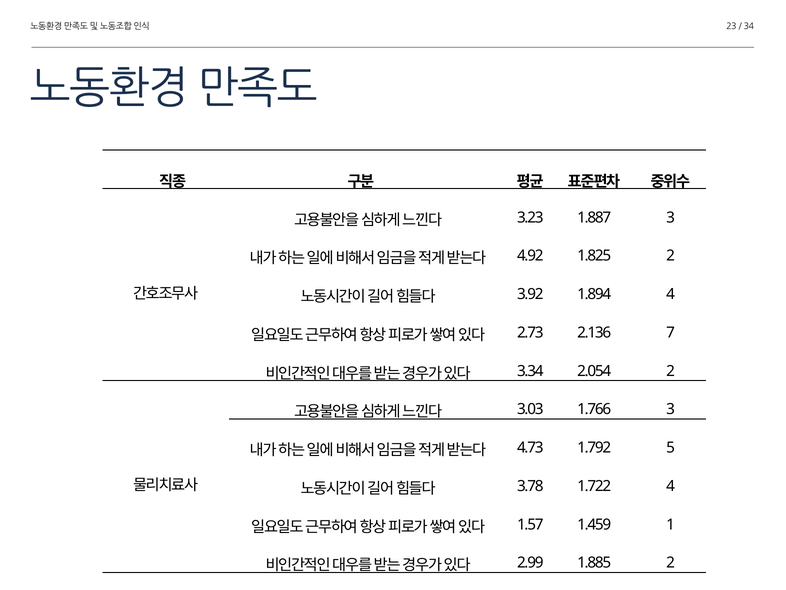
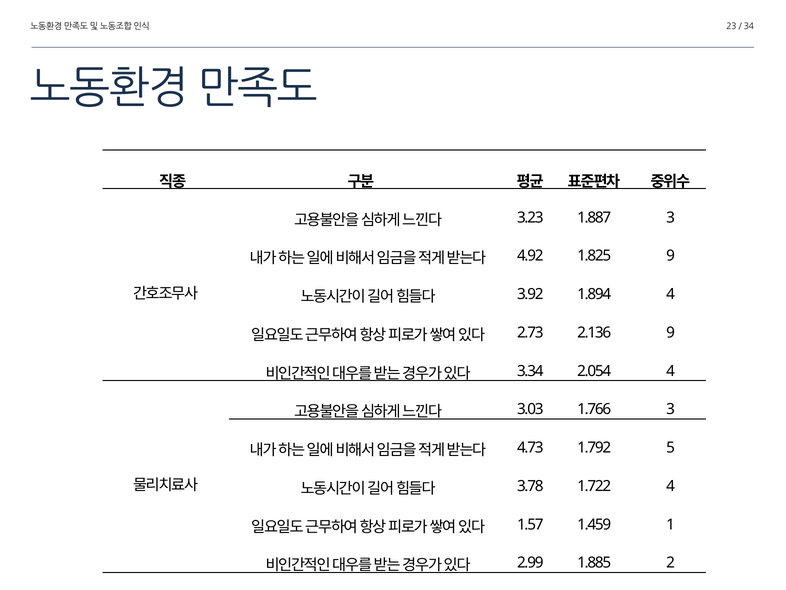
1.825 2: 2 -> 9 (671, 256)
2.136 7: 7 -> 9 (671, 332)
2.054 2: 2 -> 4 (671, 371)
